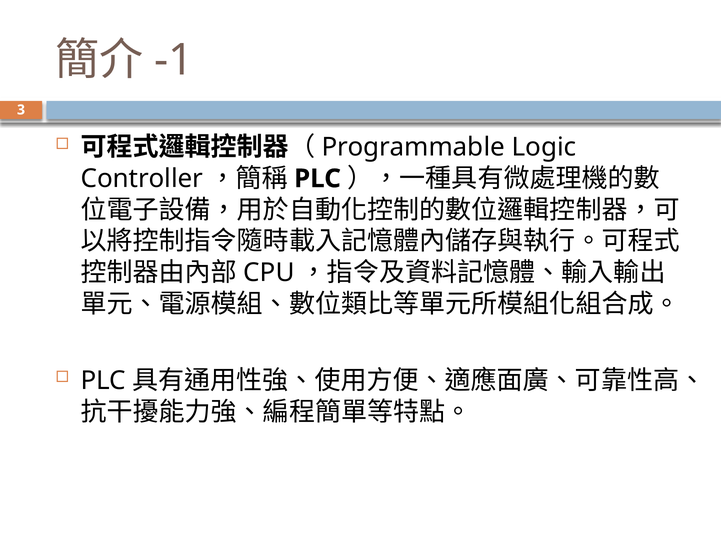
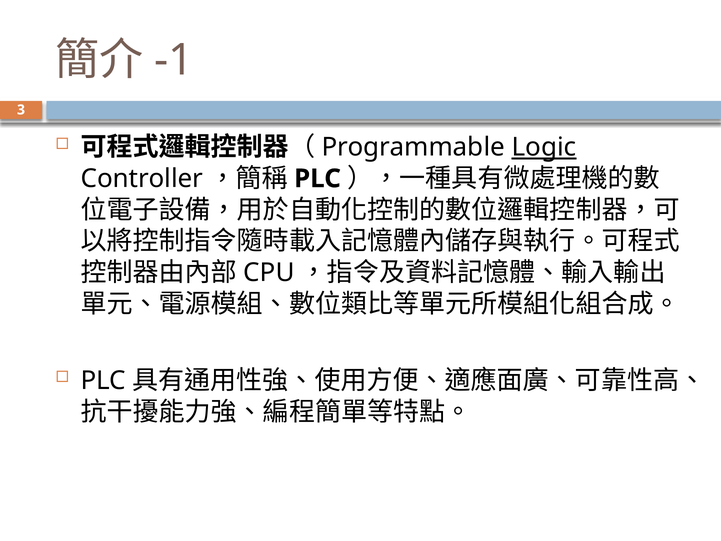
Logic underline: none -> present (544, 147)
